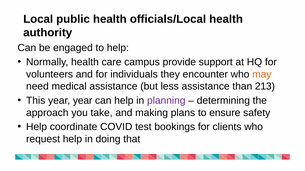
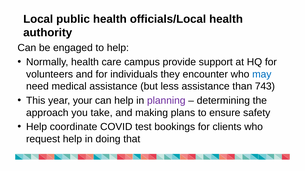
may colour: orange -> blue (262, 74)
213: 213 -> 743 (265, 87)
year year: year -> your (83, 101)
